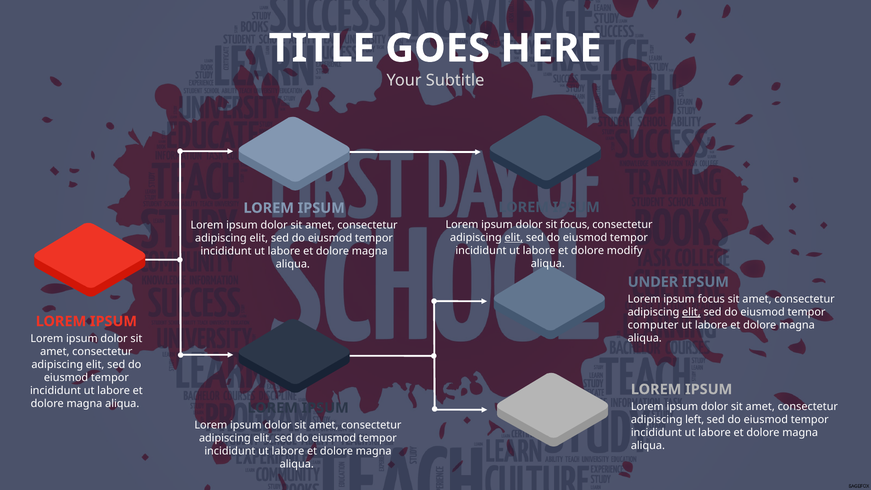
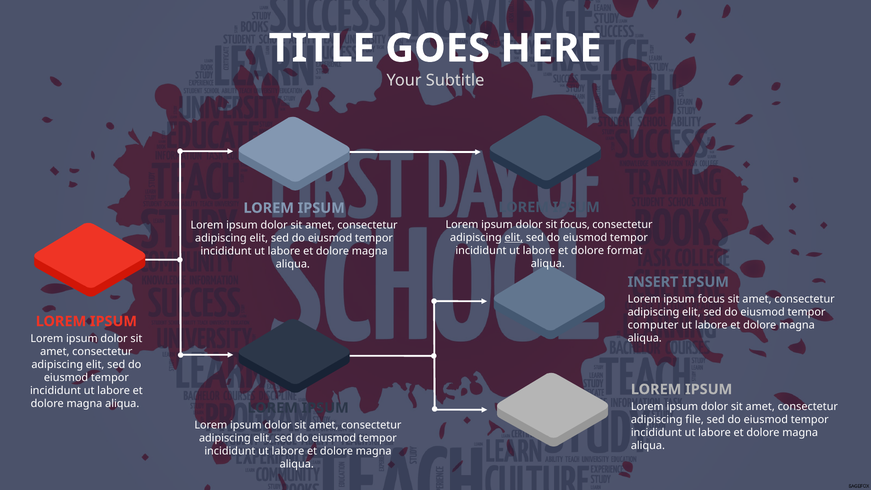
modify: modify -> format (625, 251)
UNDER: UNDER -> INSERT (653, 282)
elit underline: present -> none (691, 312)
left: left -> file (695, 420)
